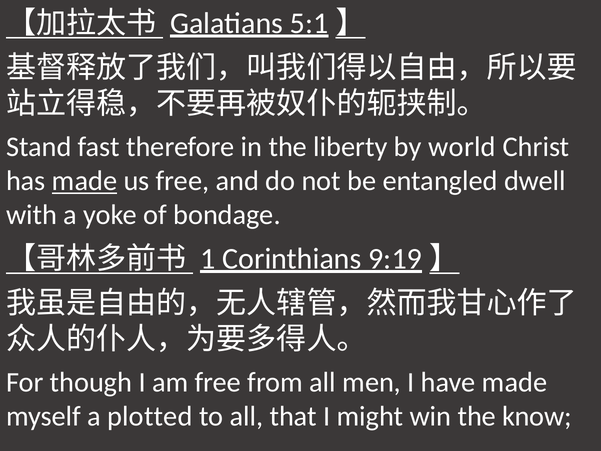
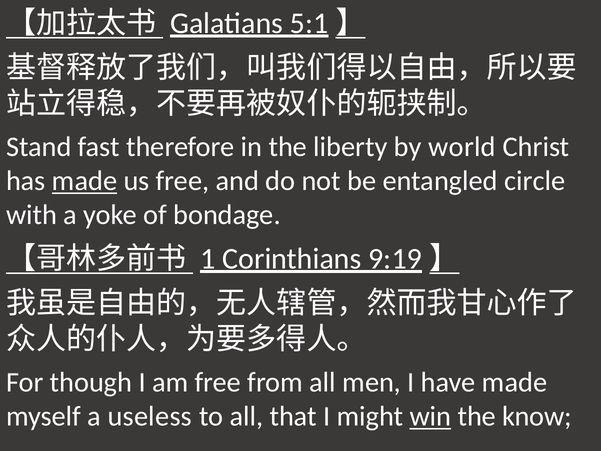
dwell: dwell -> circle (535, 181)
plotted: plotted -> useless (150, 416)
win underline: none -> present (430, 416)
